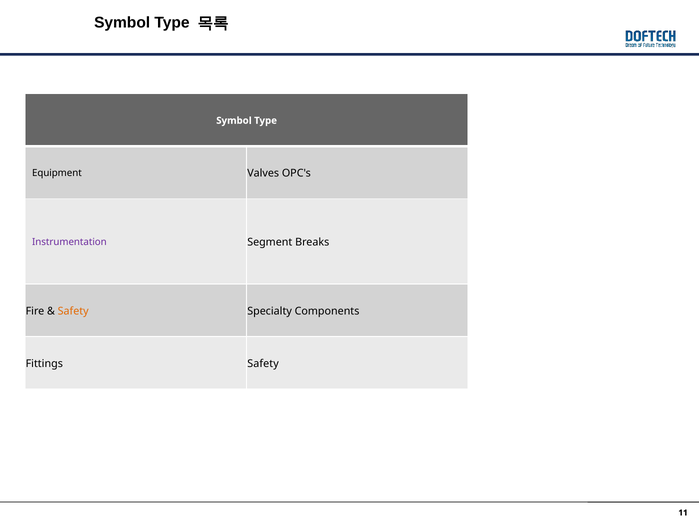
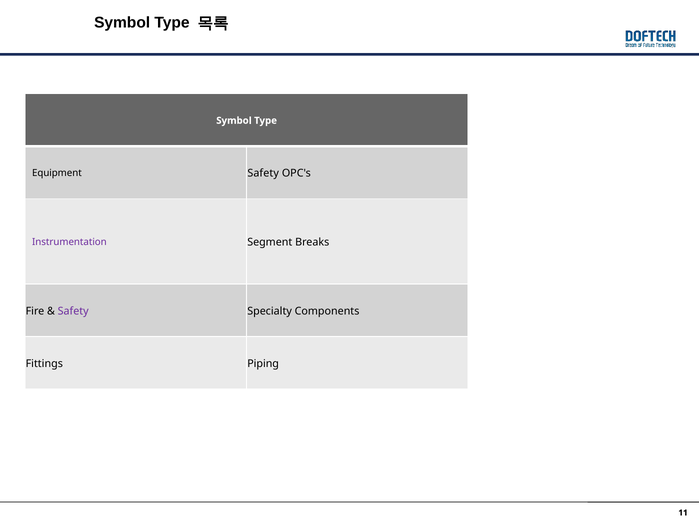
Equipment Valves: Valves -> Safety (263, 173)
Safety colour: orange -> purple (73, 311)
Fittings Safety: Safety -> Piping (263, 364)
